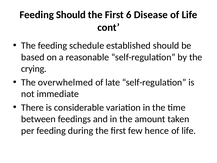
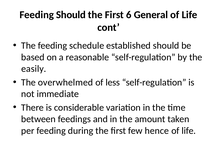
Disease: Disease -> General (151, 15)
crying: crying -> easily (34, 69)
late: late -> less (113, 82)
